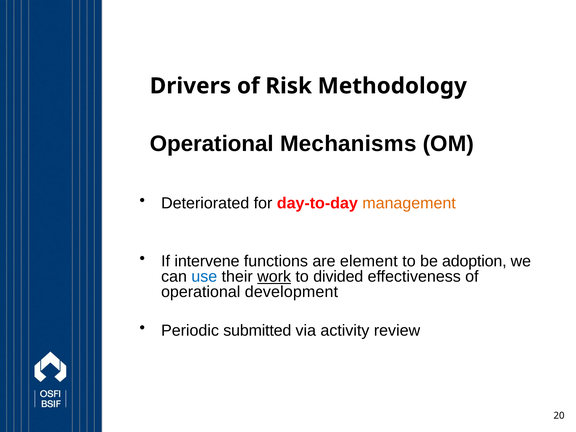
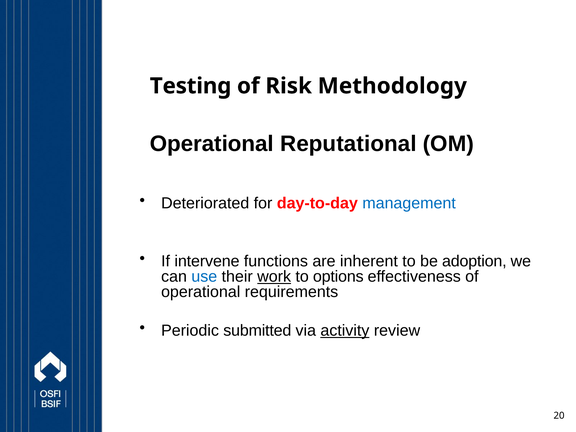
Drivers: Drivers -> Testing (191, 86)
Mechanisms: Mechanisms -> Reputational (348, 144)
management colour: orange -> blue (409, 203)
element: element -> inherent (369, 261)
divided: divided -> options (338, 277)
development: development -> requirements (291, 292)
activity underline: none -> present (345, 331)
